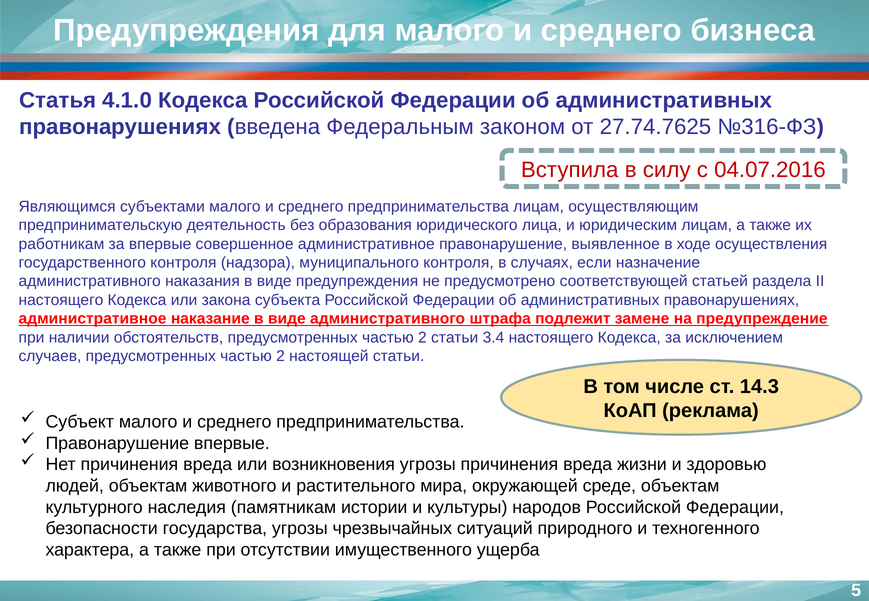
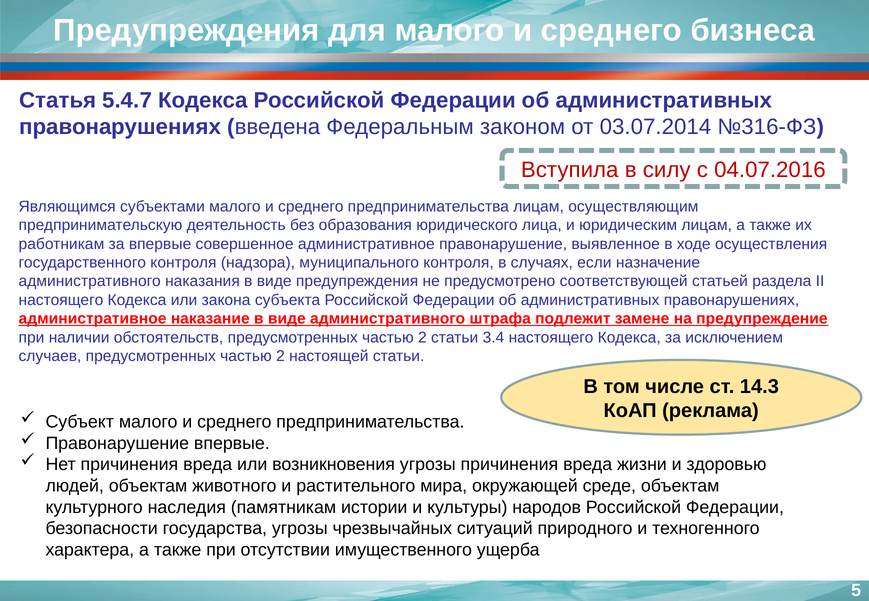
4.1.0: 4.1.0 -> 5.4.7 (127, 100)
27.74.7625: 27.74.7625 -> 03.07.2014 (655, 127)
